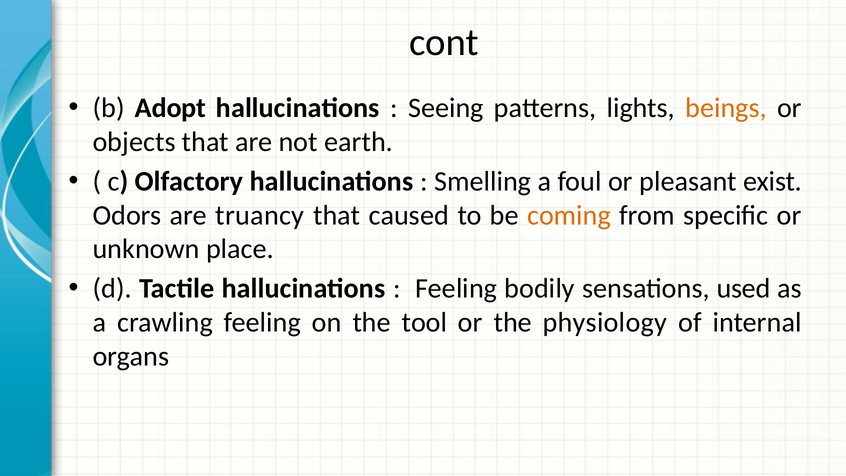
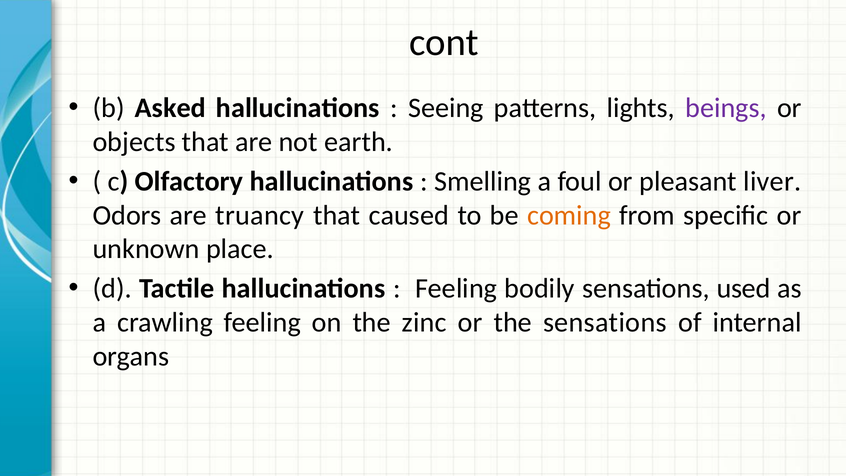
Adopt: Adopt -> Asked (170, 108)
beings colour: orange -> purple (726, 108)
exist: exist -> liver (772, 181)
tool: tool -> zinc (424, 322)
the physiology: physiology -> sensations (605, 322)
